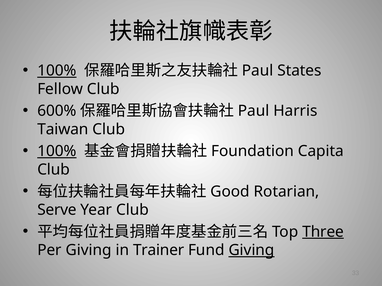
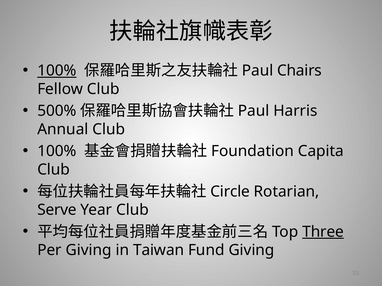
States: States -> Chairs (299, 71)
600%: 600% -> 500% (57, 111)
Taiwan: Taiwan -> Annual (63, 130)
100% underline: present -> none (57, 151)
Good: Good -> Circle (230, 192)
Trainer: Trainer -> Taiwan (159, 251)
Giving underline: present -> none (251, 251)
